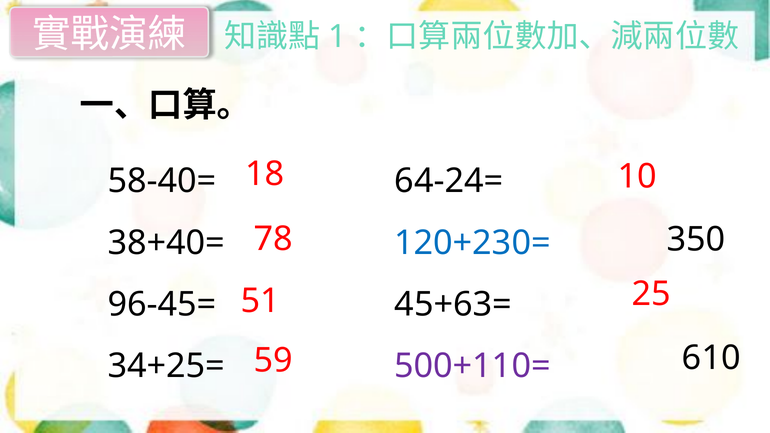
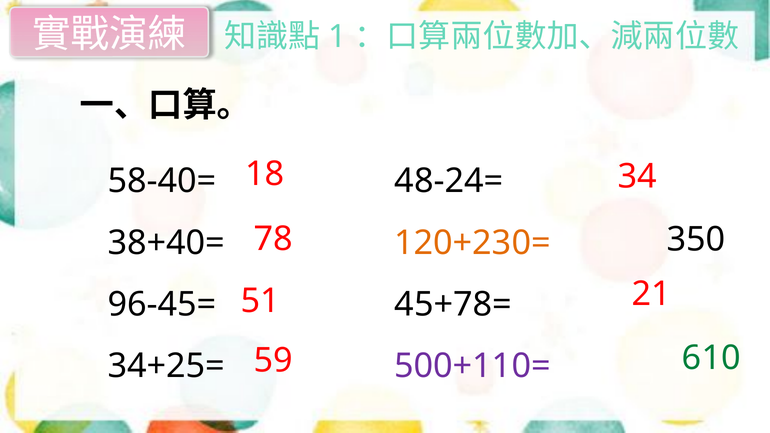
10: 10 -> 34 (637, 176)
64-24=: 64-24= -> 48-24= (449, 181)
120+230= colour: blue -> orange (472, 243)
25: 25 -> 21 (652, 294)
45+63=: 45+63= -> 45+78= (453, 304)
610 colour: black -> green (711, 358)
